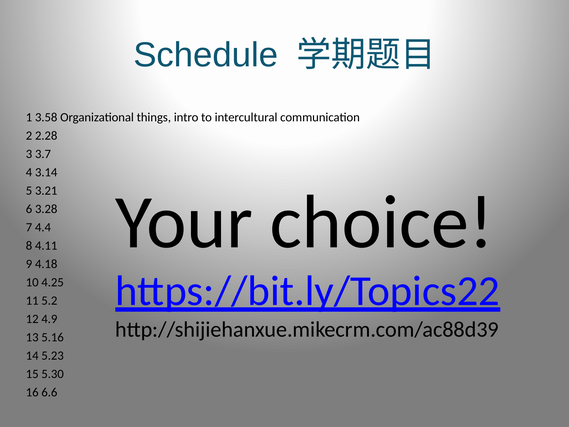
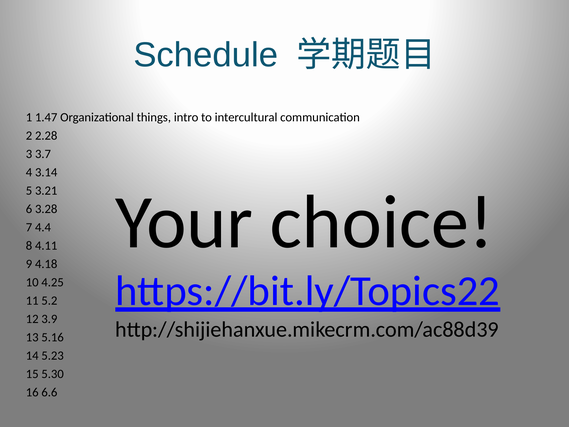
3.58: 3.58 -> 1.47 (46, 117)
4.9: 4.9 -> 3.9 (49, 319)
